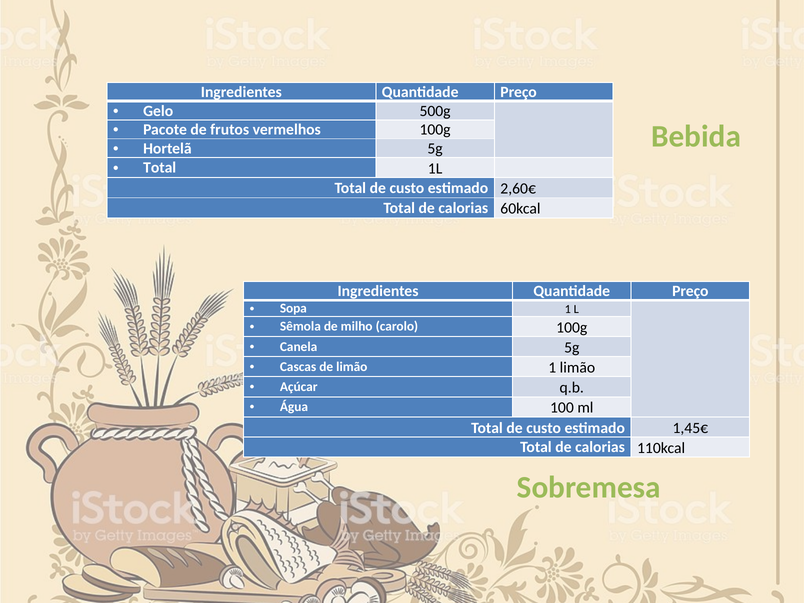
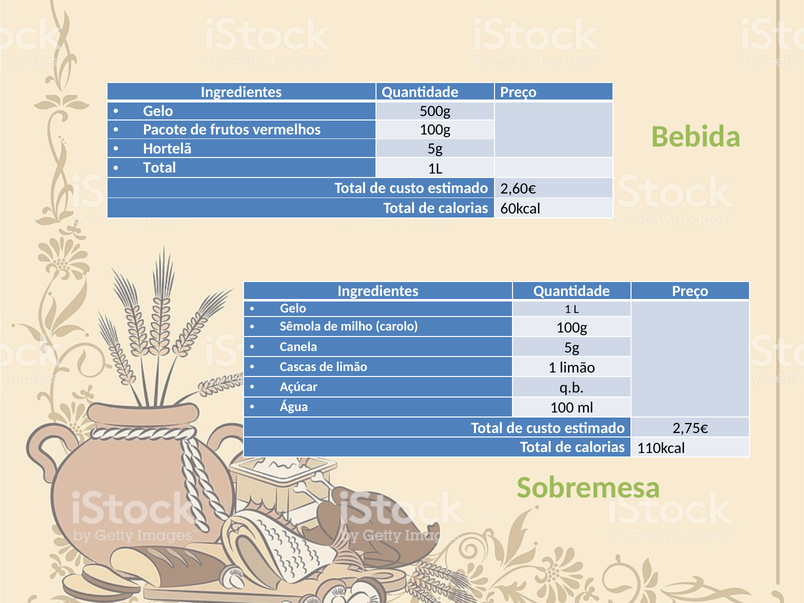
Sopa: Sopa -> Gelo (293, 309)
1,45€: 1,45€ -> 2,75€ (690, 428)
